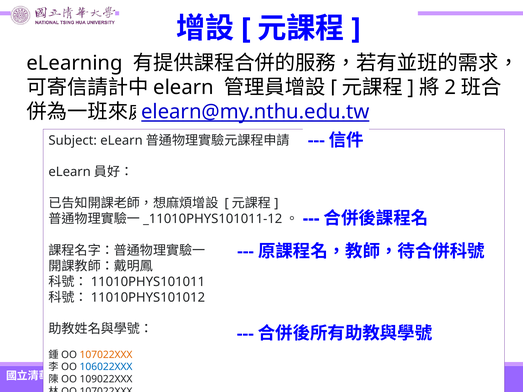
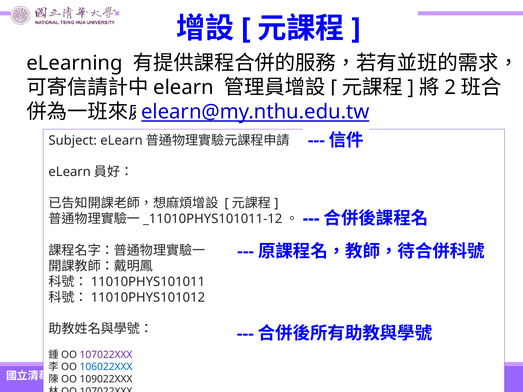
107022XXX colour: orange -> purple (106, 355)
